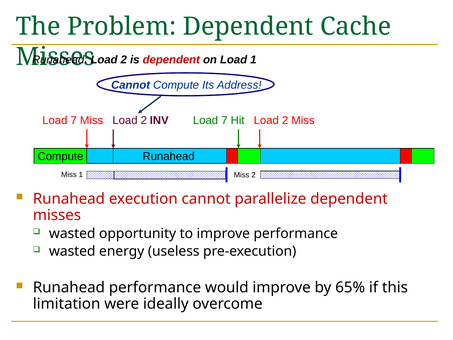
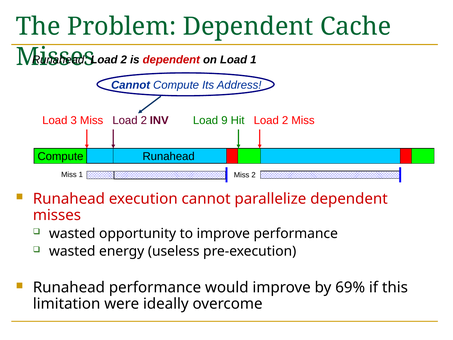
7: 7 -> 3 (74, 120)
2 Load 7: 7 -> 9 (224, 120)
65%: 65% -> 69% (350, 287)
